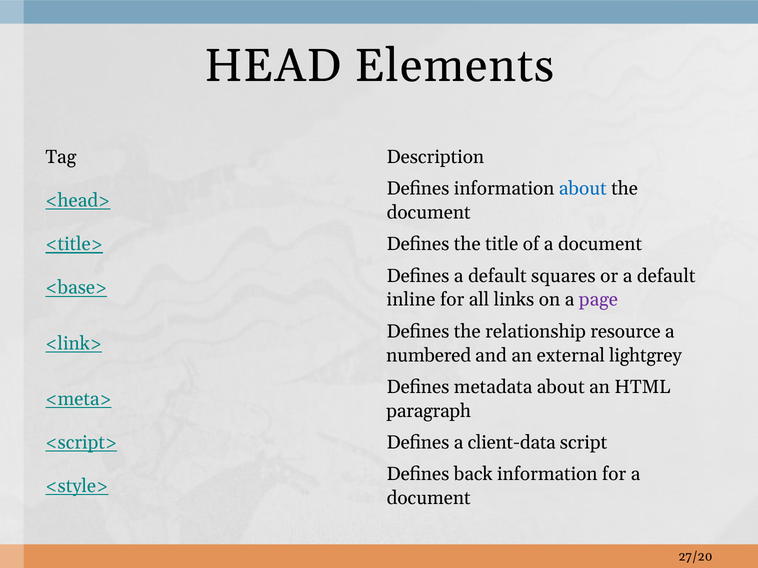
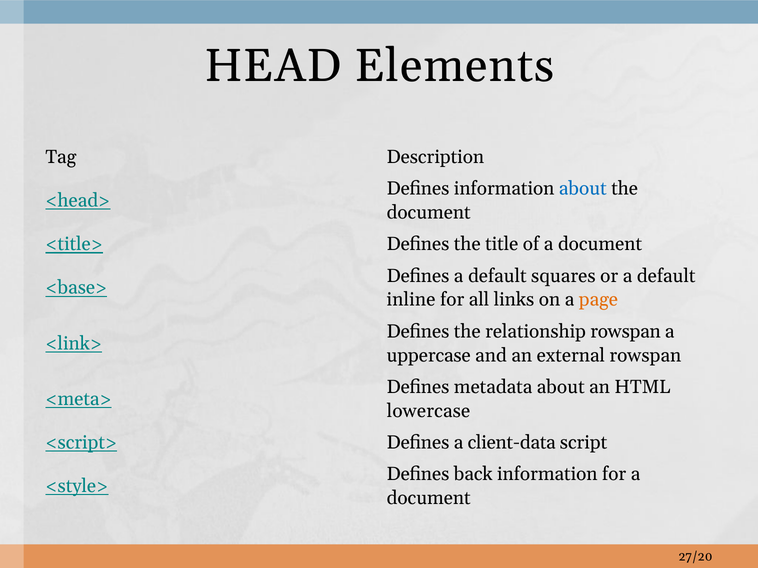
page colour: purple -> orange (598, 300)
relationship resource: resource -> rowspan (626, 332)
numbered: numbered -> uppercase (429, 356)
external lightgrey: lightgrey -> rowspan (645, 356)
paragraph: paragraph -> lowercase (429, 411)
